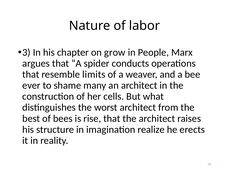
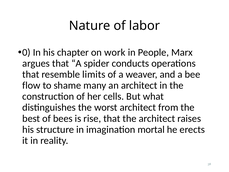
3: 3 -> 0 (26, 52)
grow: grow -> work (115, 52)
ever: ever -> flow (31, 85)
realize: realize -> mortal (151, 129)
